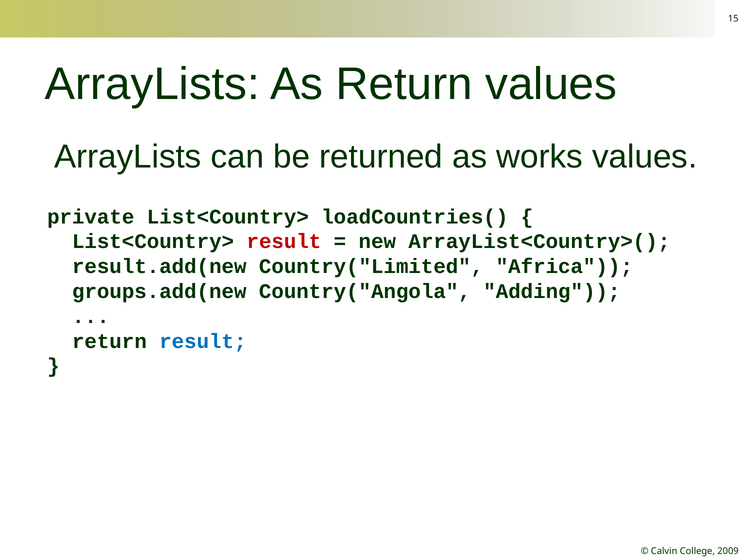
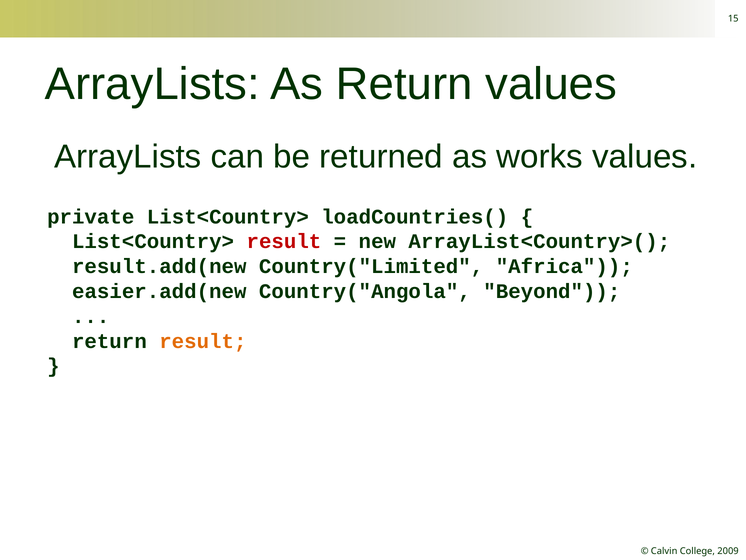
groups.add(new: groups.add(new -> easier.add(new (159, 291)
Adding: Adding -> Beyond (552, 291)
result colour: blue -> orange (203, 341)
